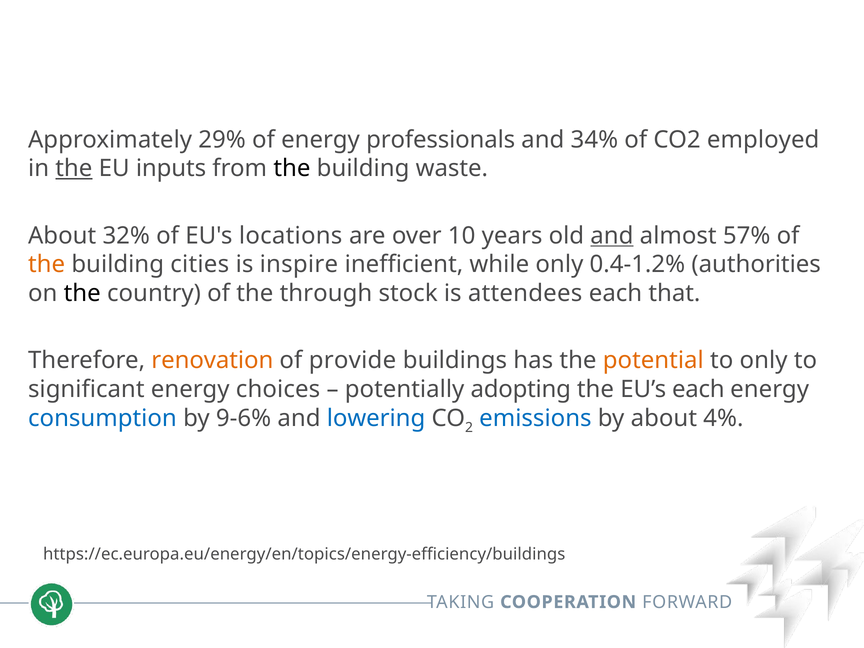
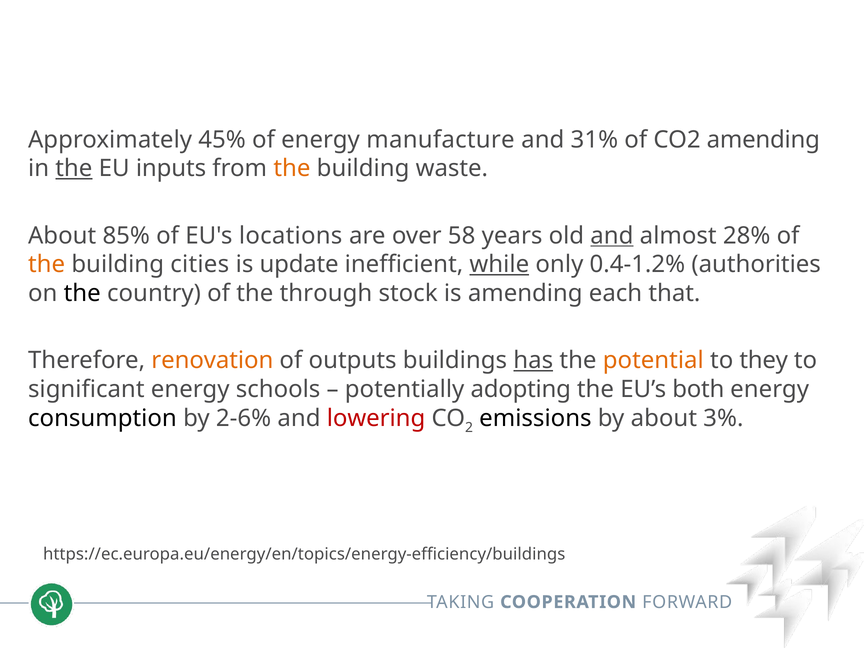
29%: 29% -> 45% (222, 140)
professionals: professionals -> manufacture (440, 140)
34%: 34% -> 31% (594, 140)
CO2 employed: employed -> amending (763, 140)
the colour: black -> orange (292, 168)
32%: 32% -> 85% (126, 236)
10: 10 -> 58 (462, 236)
57%: 57% -> 28% (747, 236)
inspire: inspire -> update (299, 265)
while underline: none -> present (499, 265)
is attendees: attendees -> amending (525, 293)
provide: provide -> outputs (353, 361)
has underline: none -> present (533, 361)
to only: only -> they (764, 361)
choices: choices -> schools (278, 389)
EU’s each: each -> both (698, 389)
consumption colour: blue -> black (102, 418)
9-6%: 9-6% -> 2-6% (244, 418)
lowering colour: blue -> red (376, 418)
emissions colour: blue -> black (535, 418)
4%: 4% -> 3% (723, 418)
